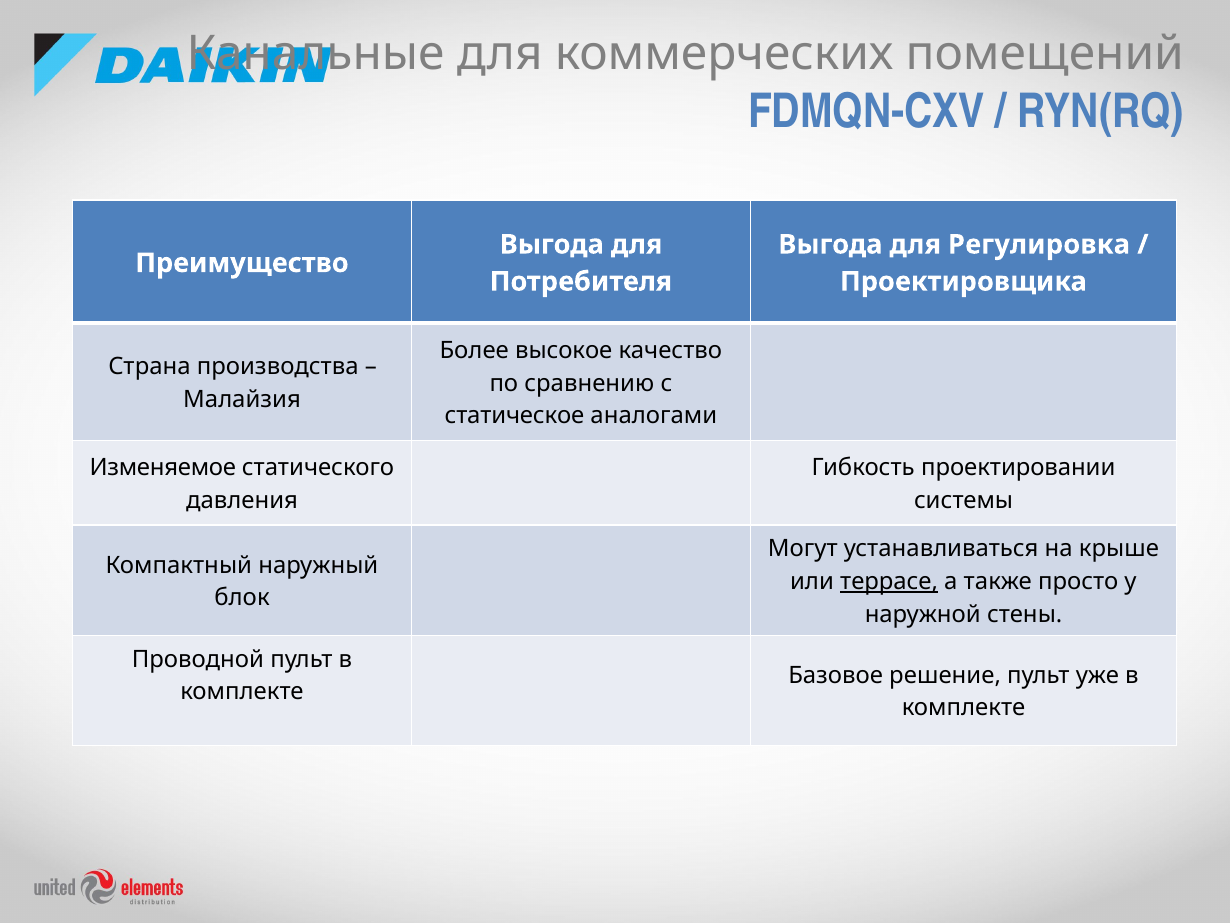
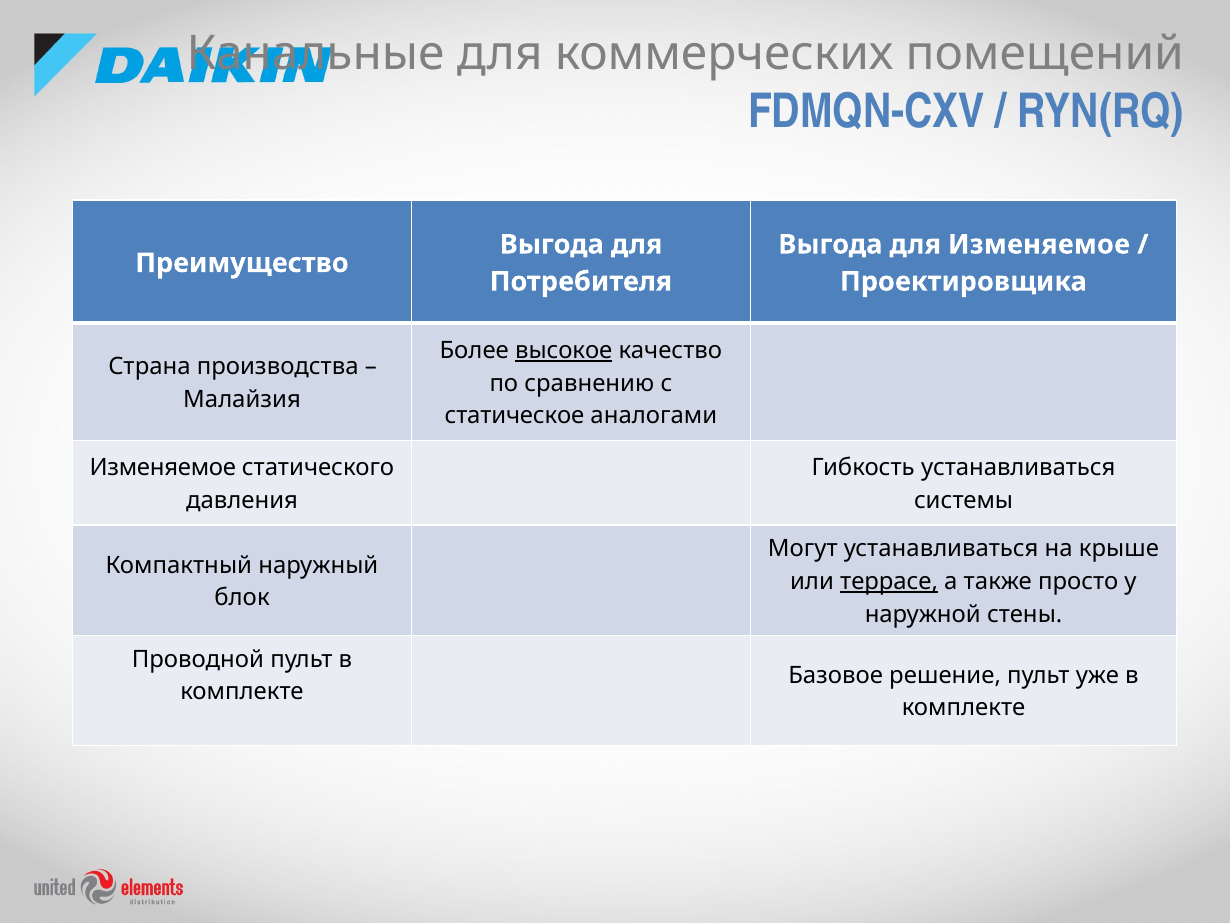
для Регулировка: Регулировка -> Изменяемое (1039, 244)
высокое underline: none -> present (564, 350)
Гибкость проектировании: проектировании -> устанавливаться (1018, 468)
